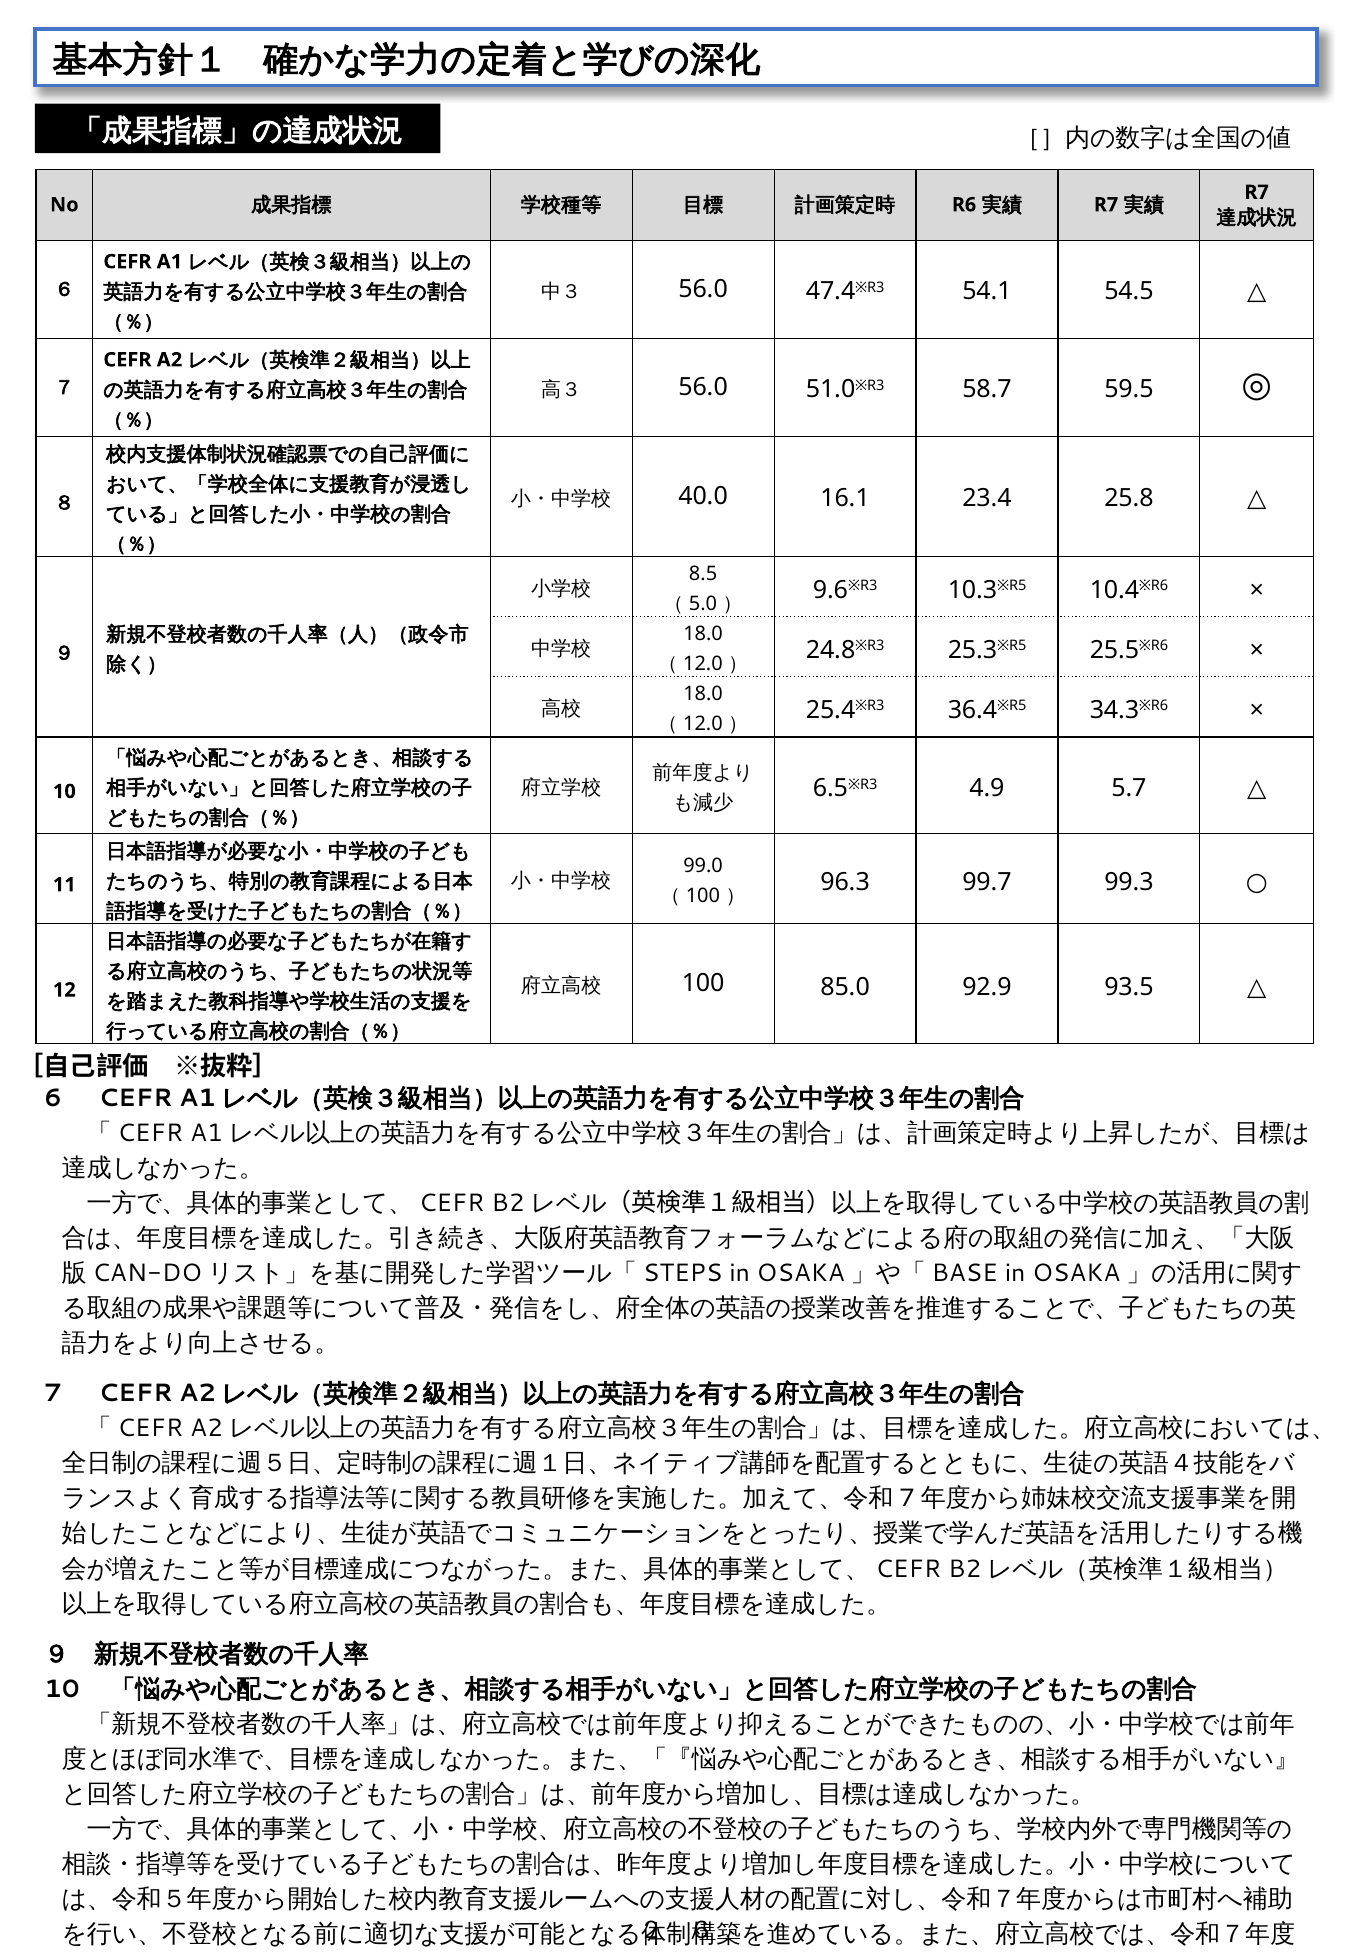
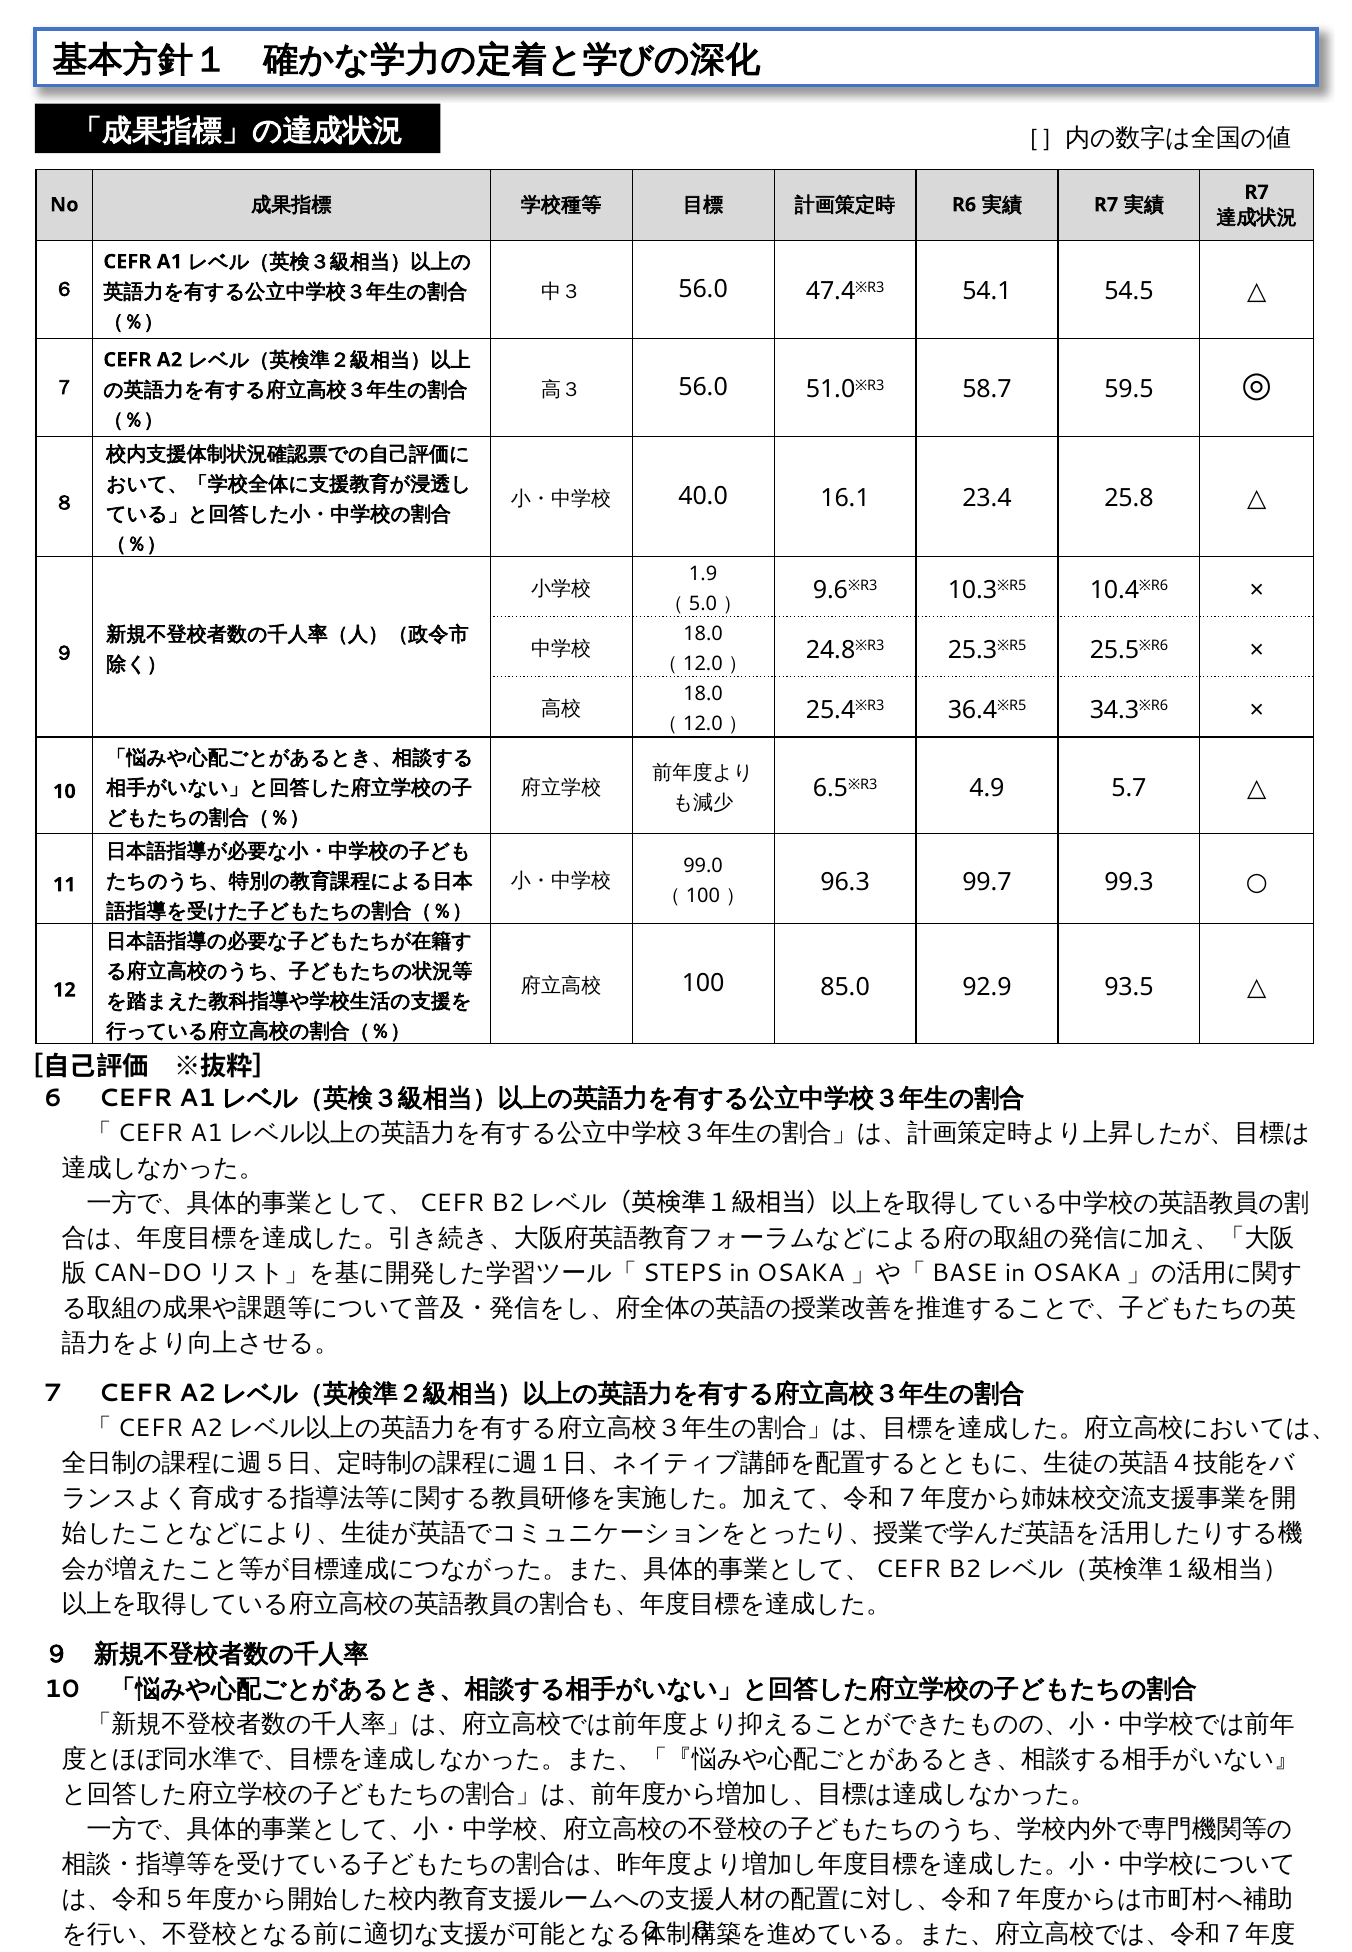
8.5: 8.5 -> 1.9 (703, 574)
